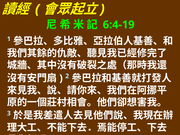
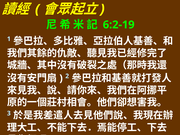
6:4-19: 6:4-19 -> 6:2-19 (119, 25)
